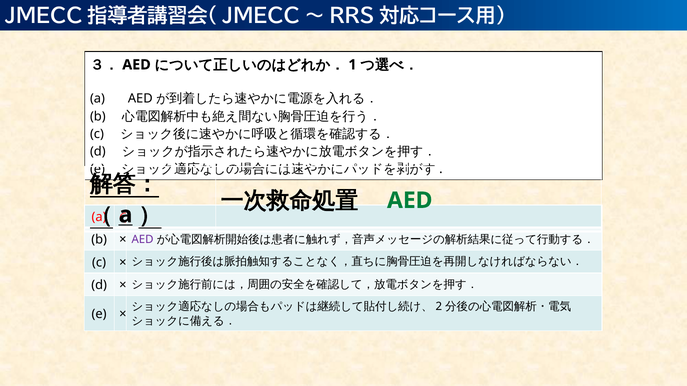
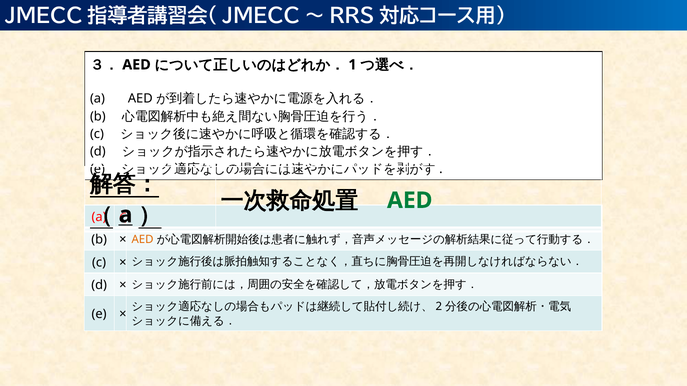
AED colour: purple -> orange (143, 240)
